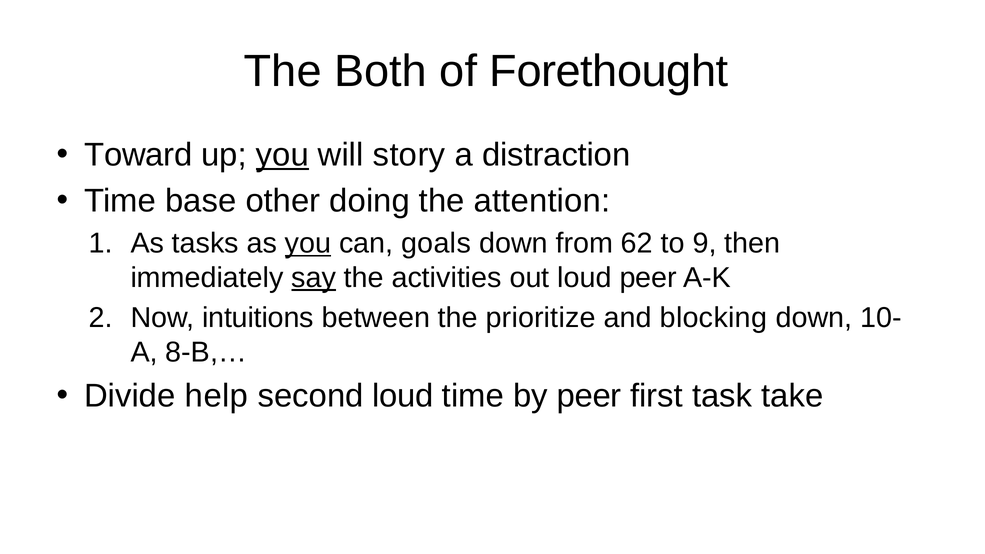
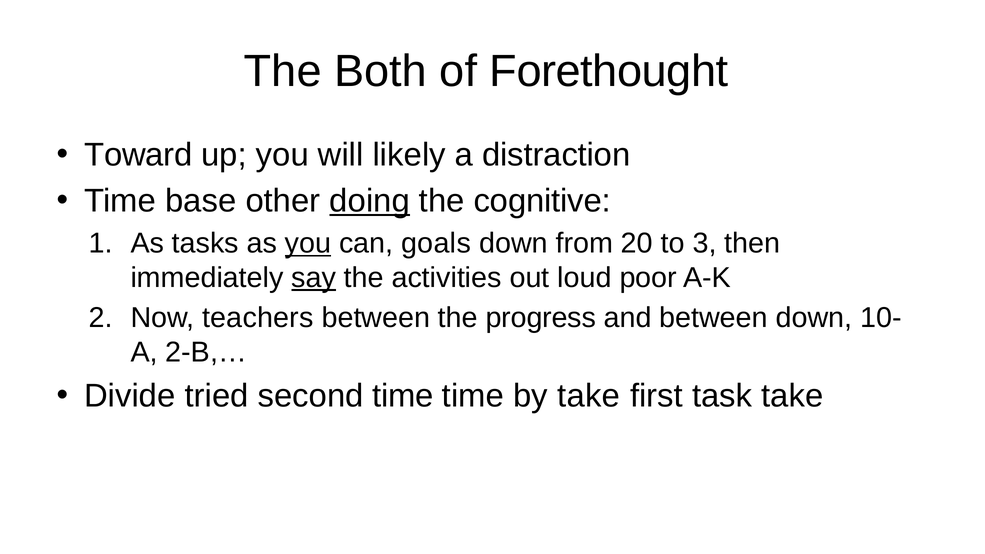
you underline: present -> none (282, 155)
story: story -> likely (409, 155)
doing underline: none -> present (370, 201)
attention: attention -> cognitive (542, 201)
62: 62 -> 20 (637, 243)
9: 9 -> 3 (705, 243)
loud peer: peer -> poor (648, 278)
intuitions: intuitions -> teachers (258, 318)
prioritize: prioritize -> progress (541, 318)
and blocking: blocking -> between (714, 318)
8-B,…: 8-B,… -> 2-B,… (206, 352)
help: help -> tried (217, 396)
second loud: loud -> time (403, 396)
by peer: peer -> take (589, 396)
